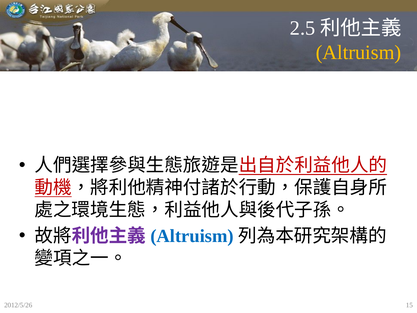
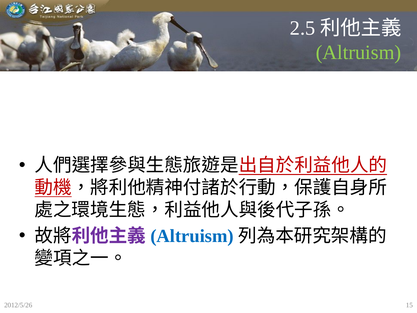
Altruism colour: yellow -> light green (358, 53)
